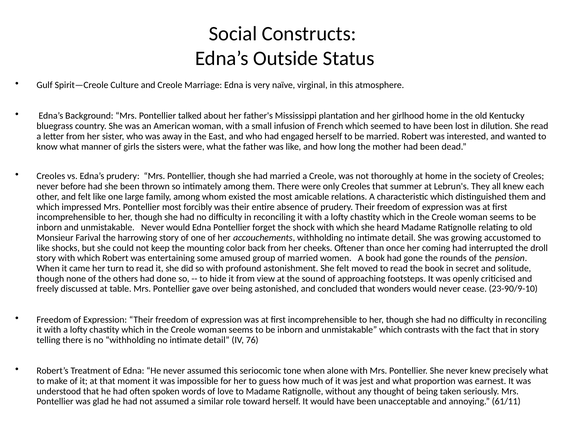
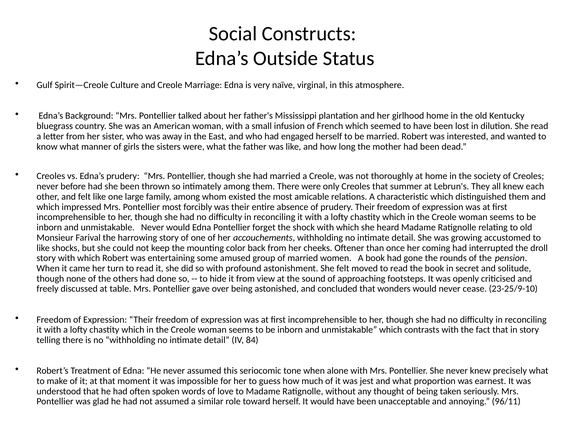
23-90/9-10: 23-90/9-10 -> 23-25/9-10 (513, 289)
76: 76 -> 84 (252, 340)
61/11: 61/11 -> 96/11 (506, 402)
